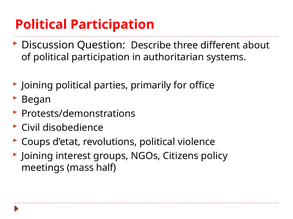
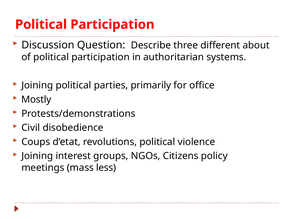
Began: Began -> Mostly (36, 100)
half: half -> less (106, 168)
